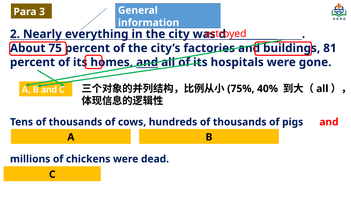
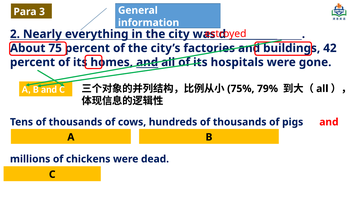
81: 81 -> 42 (330, 48)
40%: 40% -> 79% (268, 88)
